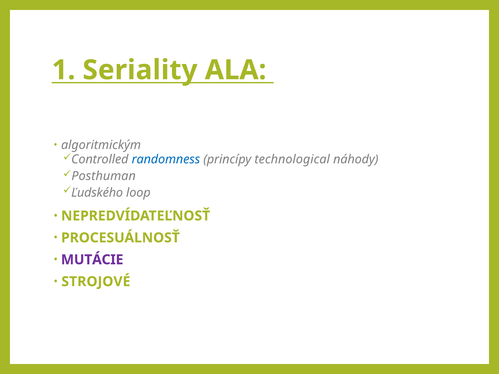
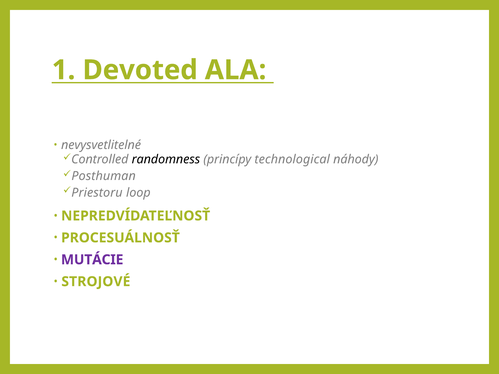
Seriality: Seriality -> Devoted (140, 70)
algoritmickým: algoritmickým -> nevysvetlitelné (101, 145)
randomness colour: blue -> black (166, 160)
Ľudského: Ľudského -> Priestoru (97, 193)
